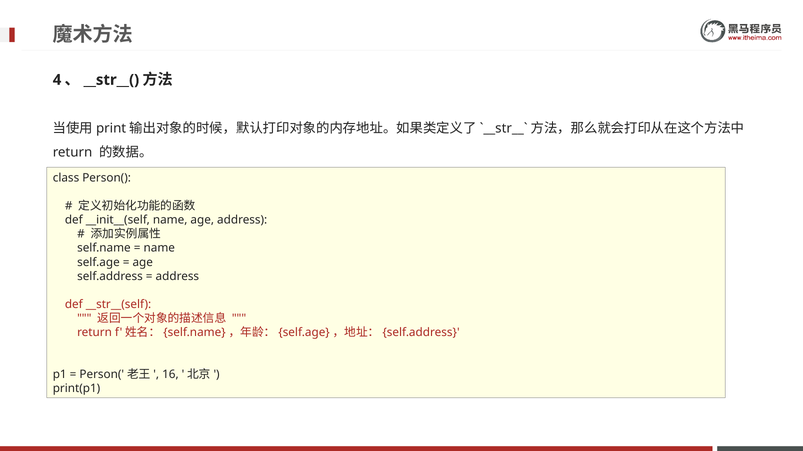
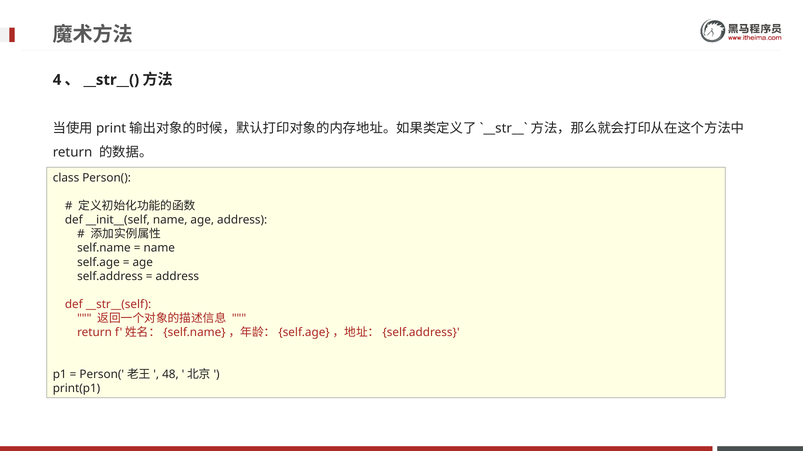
16: 16 -> 48 (170, 375)
